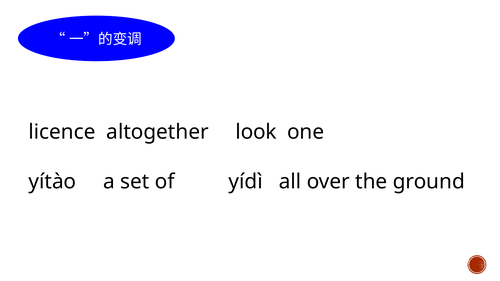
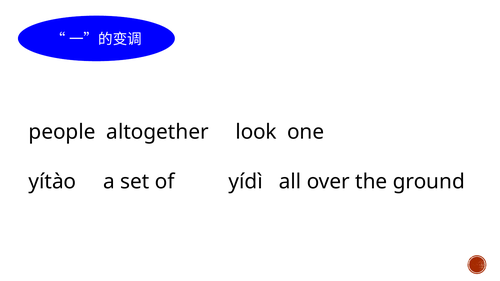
licence: licence -> people (62, 132)
